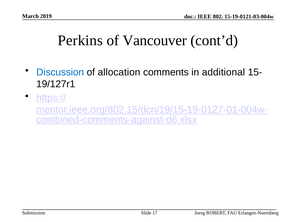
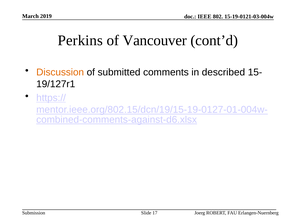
Discussion colour: blue -> orange (60, 72)
allocation: allocation -> submitted (119, 72)
additional: additional -> described (223, 72)
